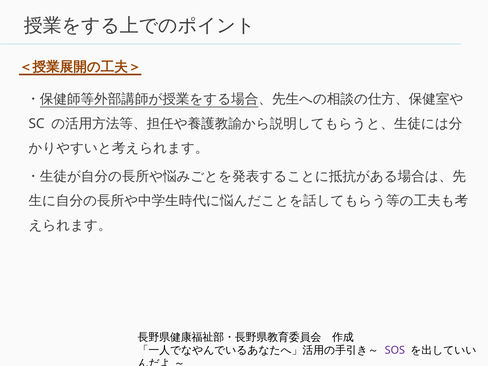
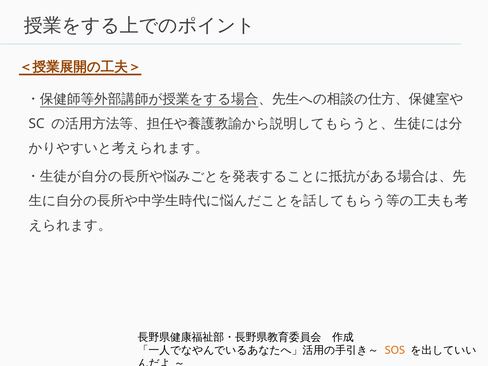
SOS colour: purple -> orange (395, 350)
